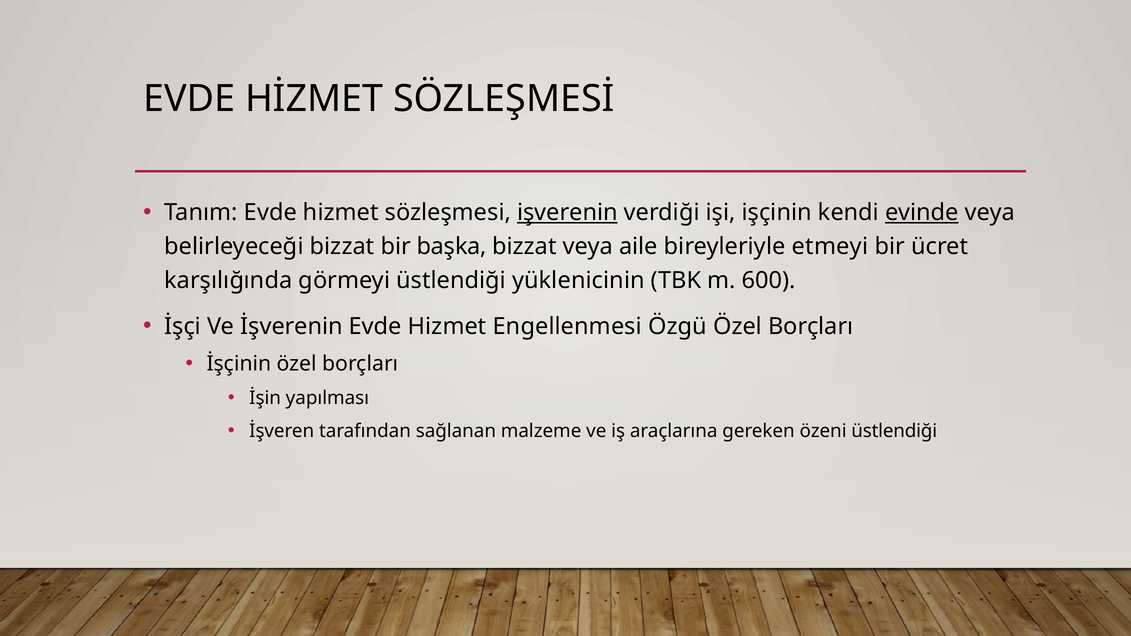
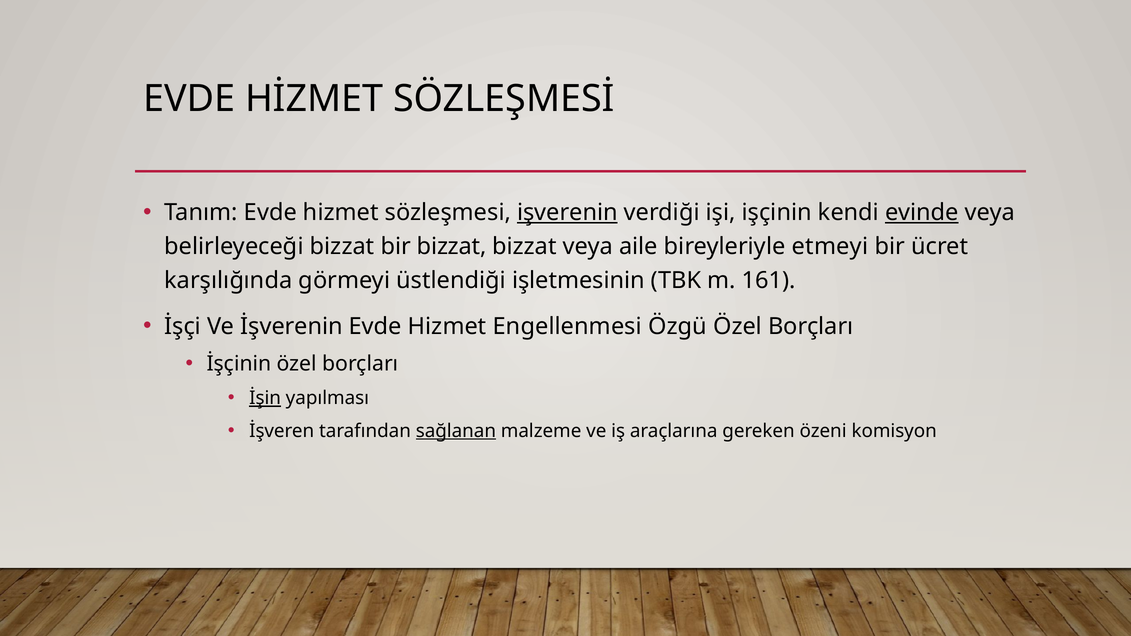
bir başka: başka -> bizzat (452, 247)
yüklenicinin: yüklenicinin -> işletmesinin (578, 281)
600: 600 -> 161 (769, 281)
İşin underline: none -> present (265, 398)
sağlanan underline: none -> present (456, 431)
özeni üstlendiği: üstlendiği -> komisyon (894, 431)
